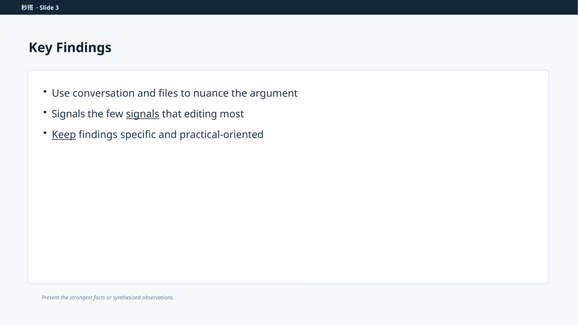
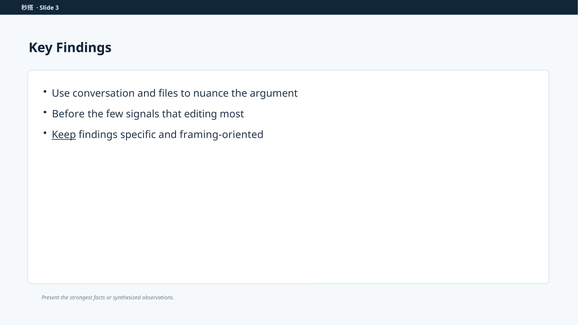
Signals: Signals -> Before (68, 114)
signals underline: present -> none (143, 114)
practical-oriented: practical-oriented -> framing-oriented (222, 135)
